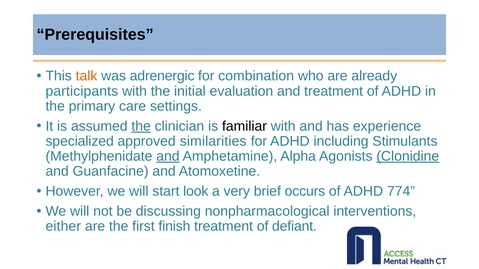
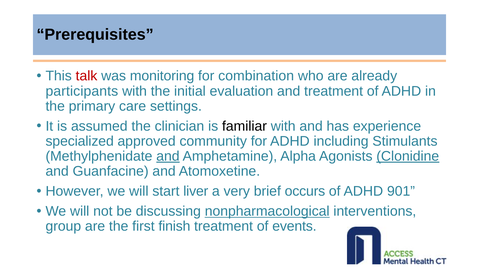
talk colour: orange -> red (87, 76)
adrenergic: adrenergic -> monitoring (162, 76)
the underline: present -> none (141, 126)
similarities: similarities -> community (213, 141)
look: look -> liver (196, 192)
774: 774 -> 901 (401, 192)
nonpharmacological underline: none -> present (267, 212)
either: either -> group (63, 227)
defiant: defiant -> events (294, 227)
